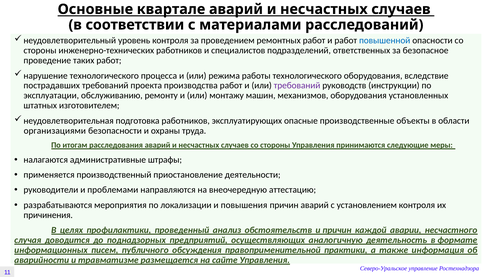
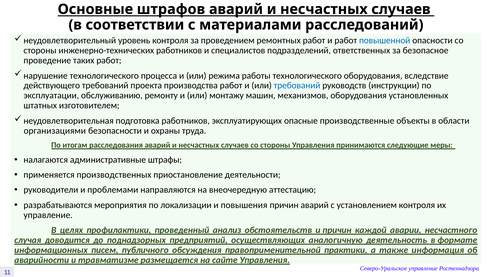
квартале: квартале -> штрафов (171, 9)
пострадавших: пострадавших -> действующего (52, 86)
требований colour: purple -> blue (297, 86)
производственный: производственный -> производственных (114, 175)
причинения: причинения -> управление (48, 215)
